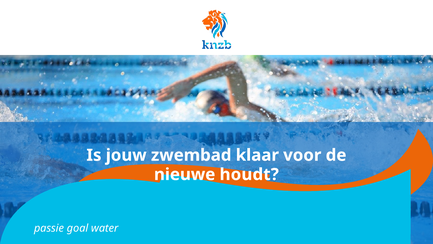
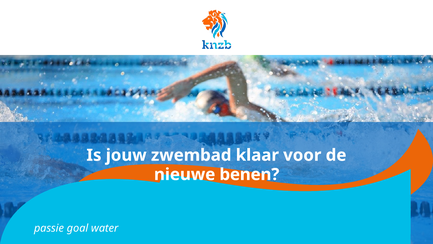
houdt: houdt -> benen (249, 174)
